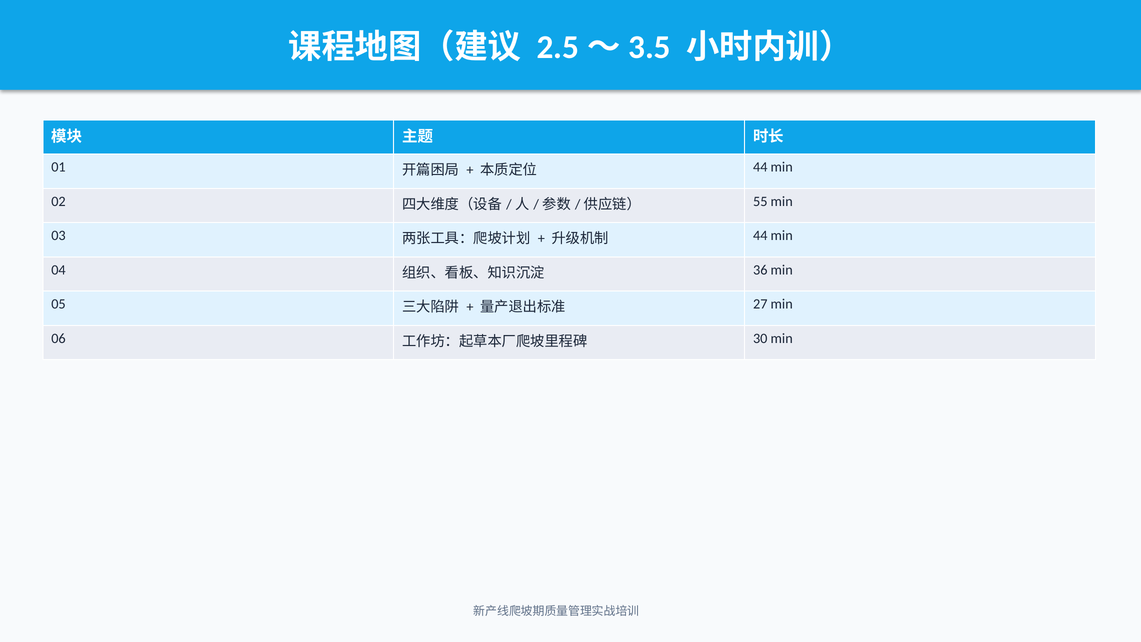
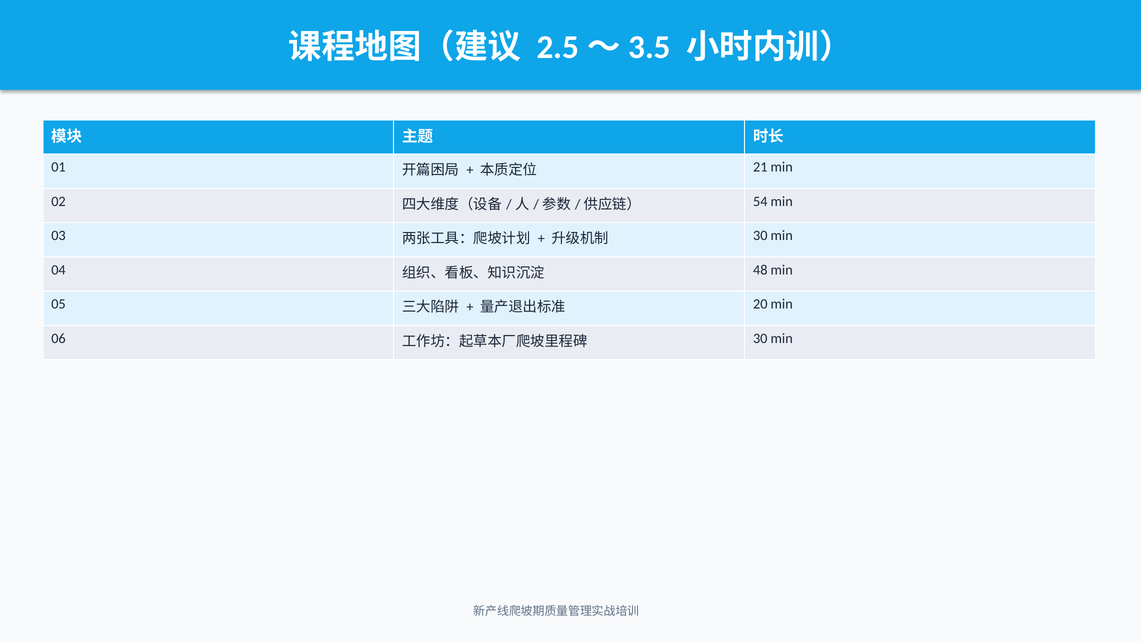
44: 44 -> 21 (760, 167)
55: 55 -> 54 (760, 201)
44: 44 -> 30 (760, 236)
36: 36 -> 48 (760, 270)
27: 27 -> 20 (760, 304)
